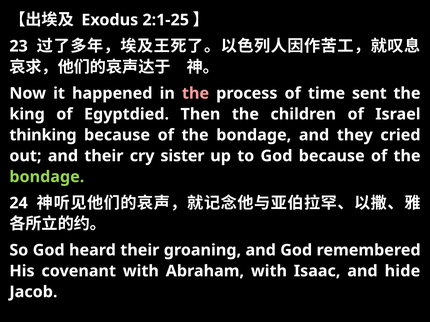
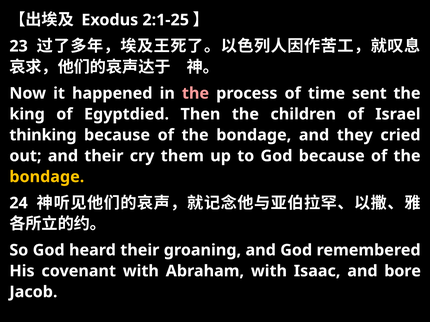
sister: sister -> them (182, 156)
bondage colour: light green -> yellow (47, 177)
hide: hide -> bore (403, 271)
